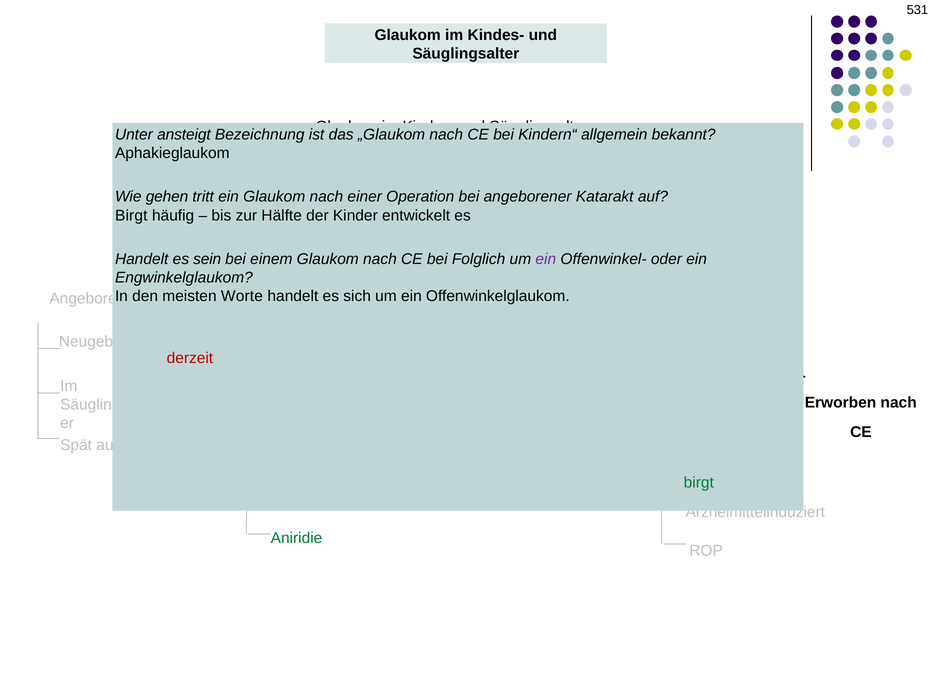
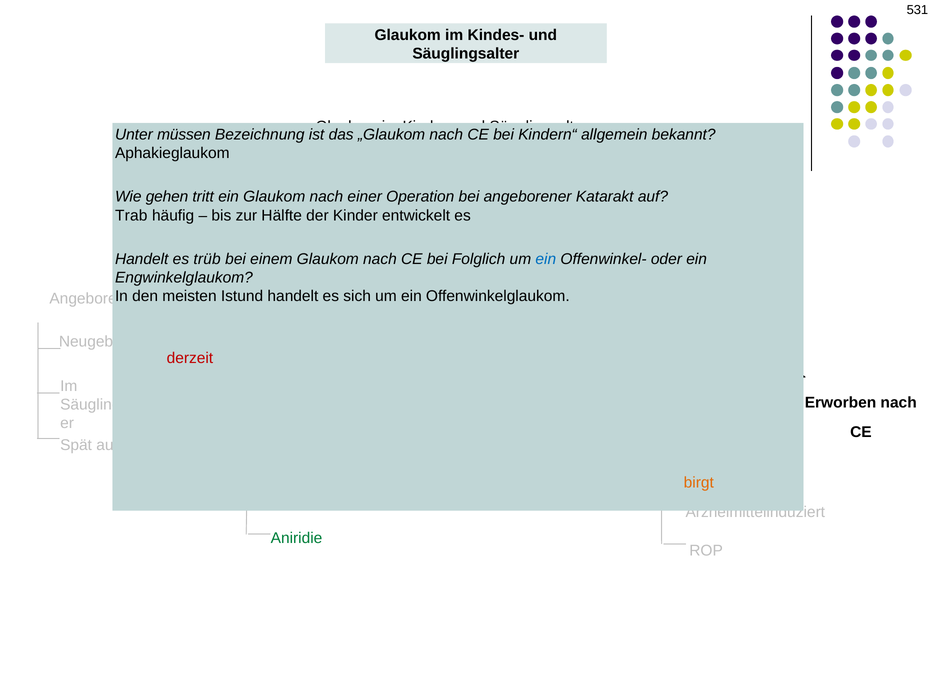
ansteigt: ansteigt -> müssen (184, 135)
Birgt: Birgt -> Trab (131, 215)
sein: sein -> trüb (207, 259)
ein colour: purple -> blue (546, 259)
Worte: Worte -> Istund (242, 296)
birgt colour: green -> orange (699, 483)
